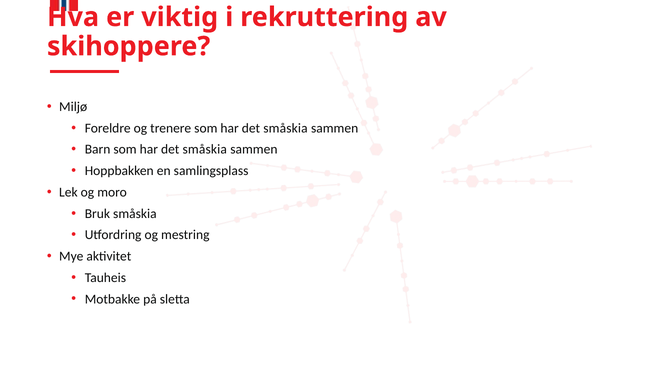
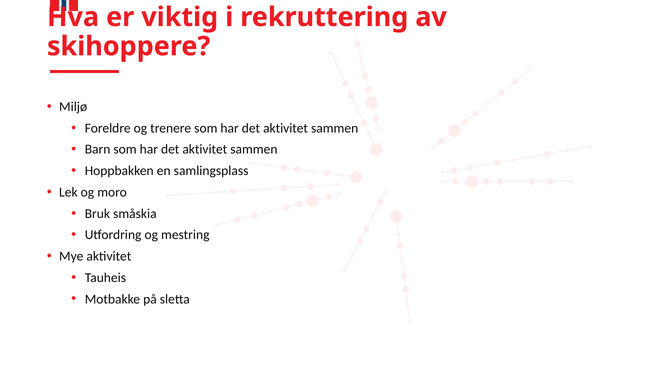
småskia: småskia -> aktivitet (286, 128)
småskia: småskia -> aktivitet (205, 149)
